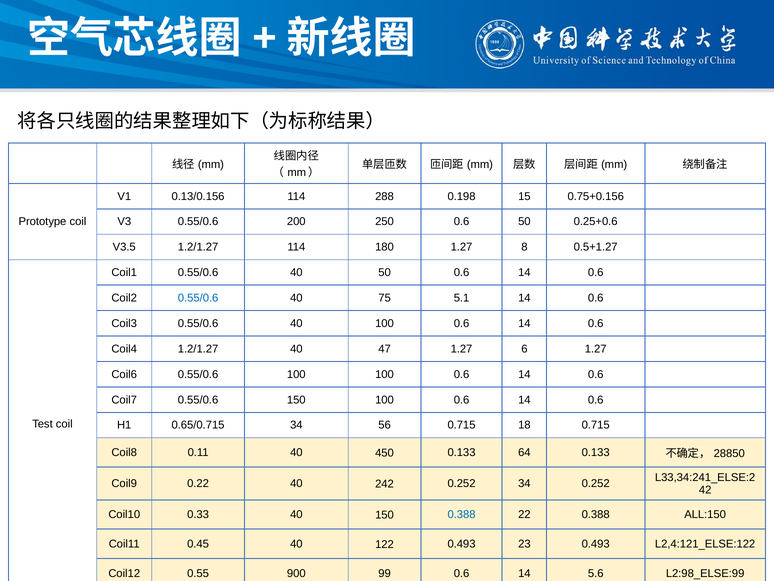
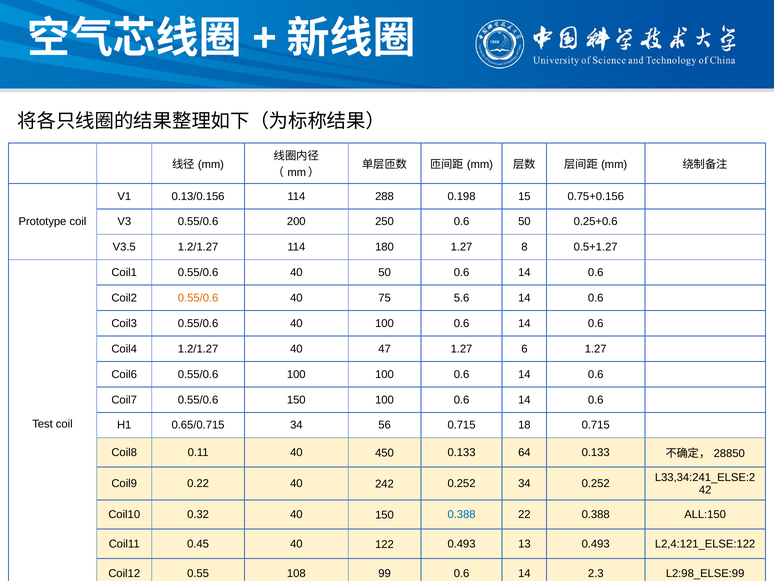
0.55/0.6 colour: blue -> orange (198, 298)
5.1: 5.1 -> 5.6 (462, 298)
0.33: 0.33 -> 0.32 (198, 514)
23: 23 -> 13 (524, 544)
900: 900 -> 108 (296, 573)
5.6: 5.6 -> 2.3 (596, 573)
